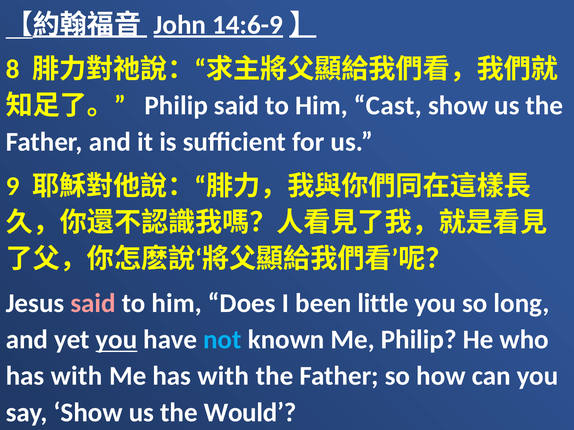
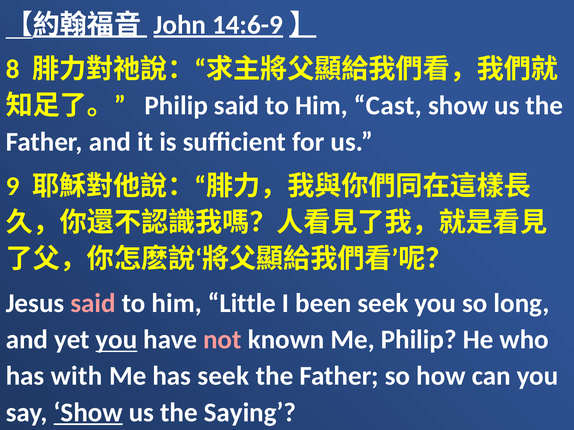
Does: Does -> Little (242, 304)
been little: little -> seek (383, 304)
not colour: light blue -> pink (222, 340)
Me has with: with -> seek (223, 376)
Show underline: none -> present (88, 413)
Would: Would -> Saying (250, 413)
